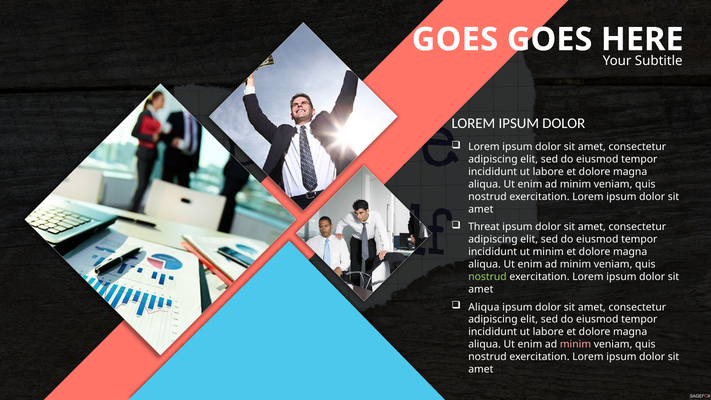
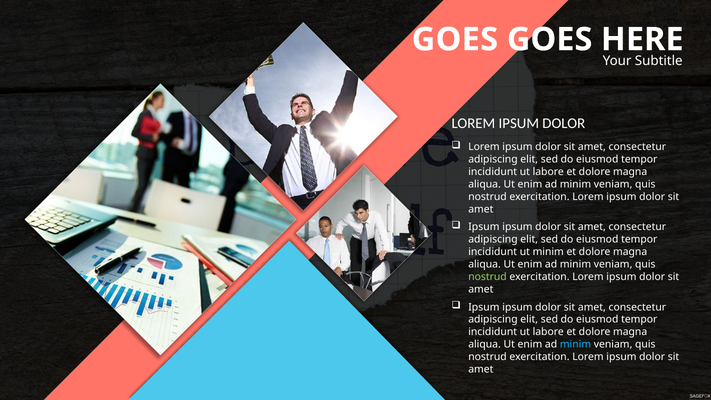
Threat: Threat -> Ipsum (484, 227)
Aliqua: Aliqua -> Ipsum (484, 307)
minim colour: pink -> light blue (575, 344)
